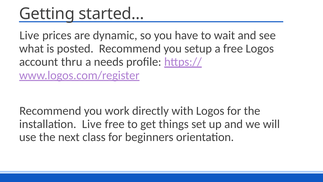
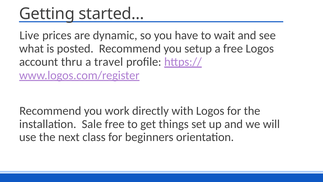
needs: needs -> travel (109, 62)
installation Live: Live -> Sale (92, 124)
